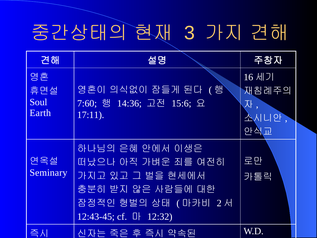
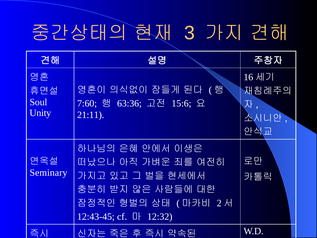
14:36: 14:36 -> 63:36 (129, 103)
Earth: Earth -> Unity (40, 113)
17:11: 17:11 -> 21:11 (91, 115)
